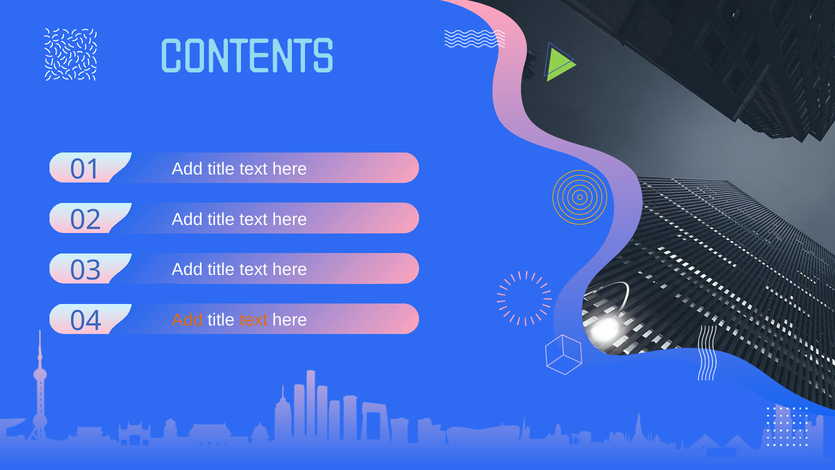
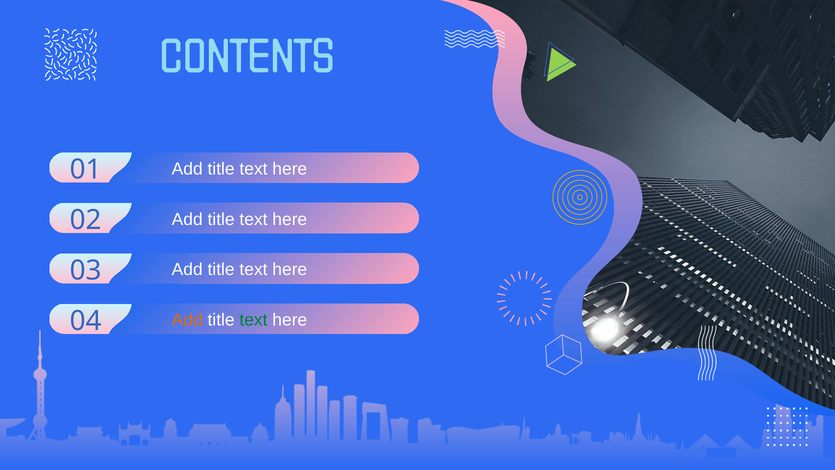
text colour: orange -> green (253, 320)
